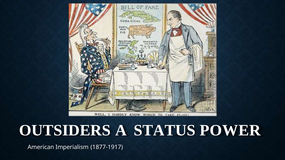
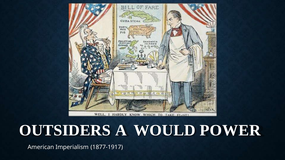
STATUS: STATUS -> WOULD (165, 130)
